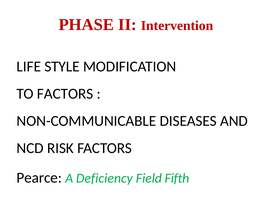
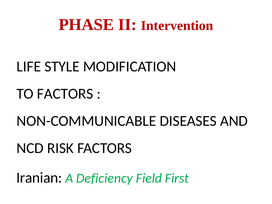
Pearce: Pearce -> Iranian (39, 178)
Fifth: Fifth -> First (177, 178)
